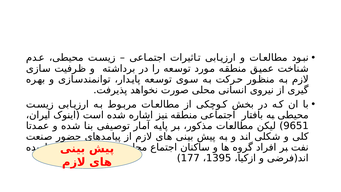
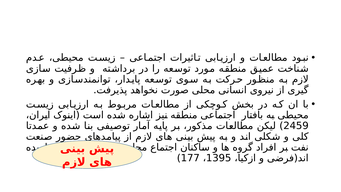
9651: 9651 -> 2459 (296, 126)
